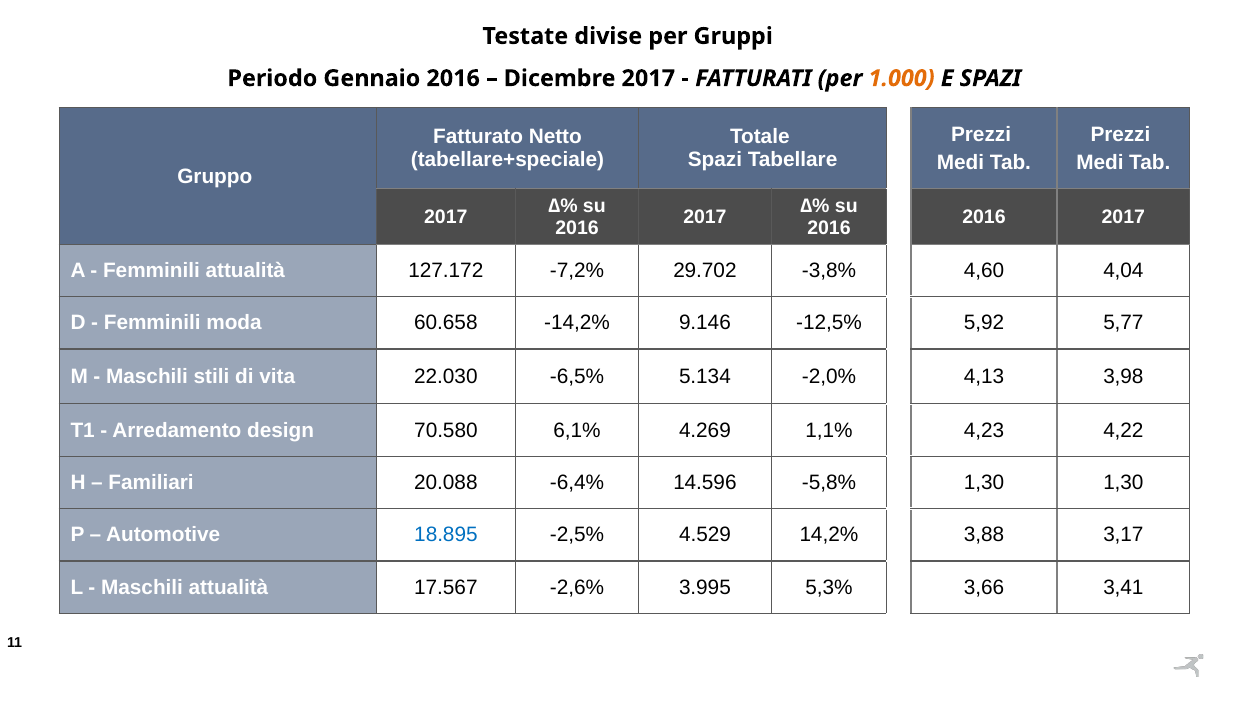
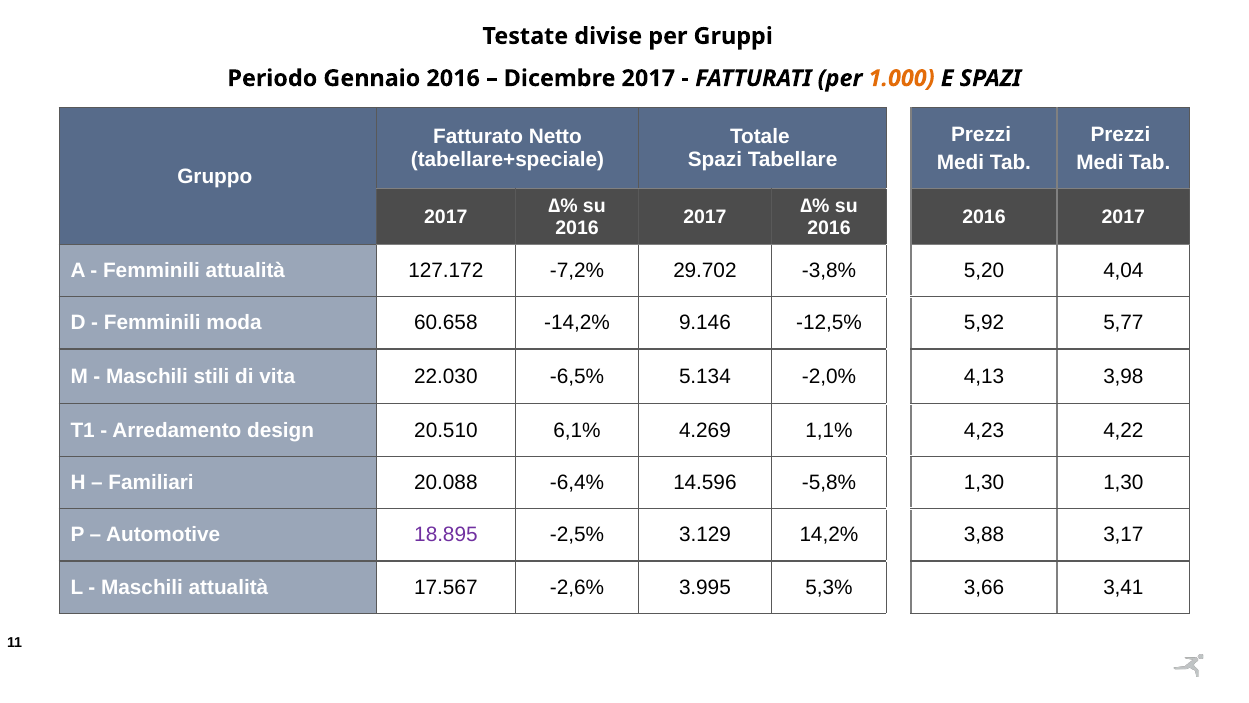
4,60: 4,60 -> 5,20 (984, 271)
70.580: 70.580 -> 20.510 (446, 430)
18.895 colour: blue -> purple (446, 535)
4.529: 4.529 -> 3.129 (705, 535)
